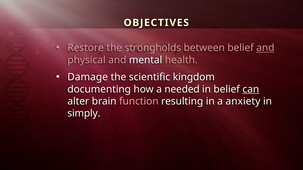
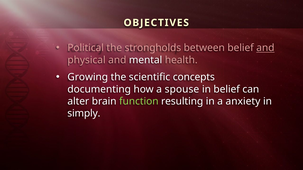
Restore: Restore -> Political (86, 48)
Damage: Damage -> Growing (88, 77)
kingdom: kingdom -> concepts (194, 77)
needed: needed -> spouse (182, 89)
can underline: present -> none (251, 89)
function colour: pink -> light green (139, 102)
